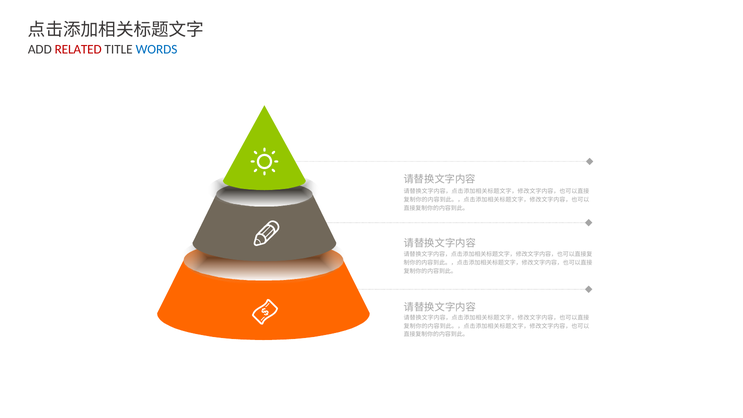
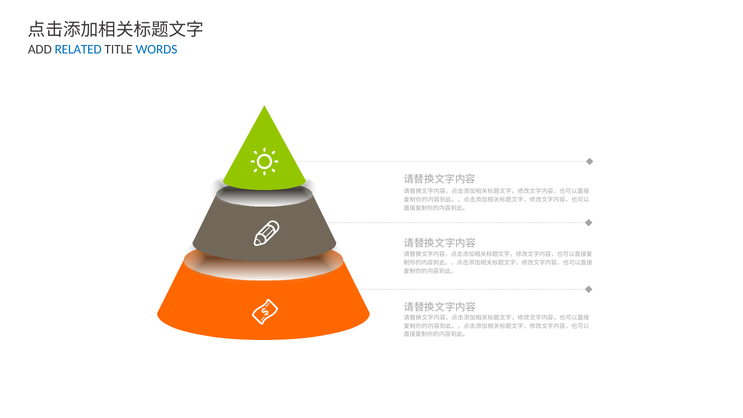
RELATED colour: red -> blue (78, 49)
